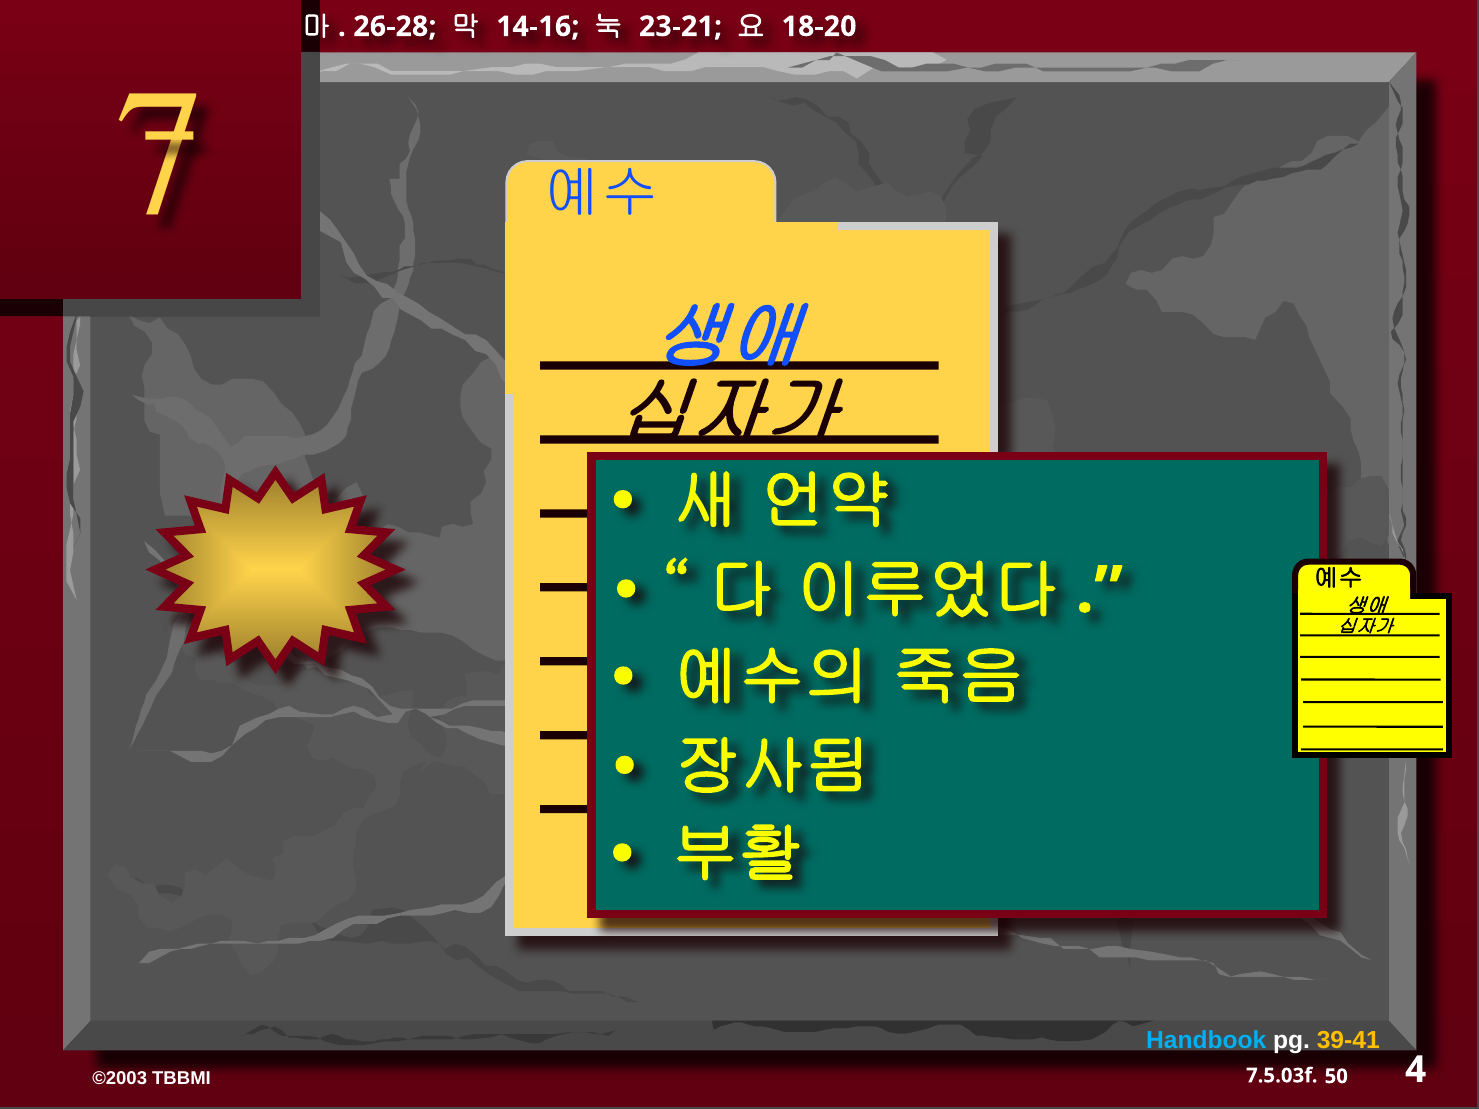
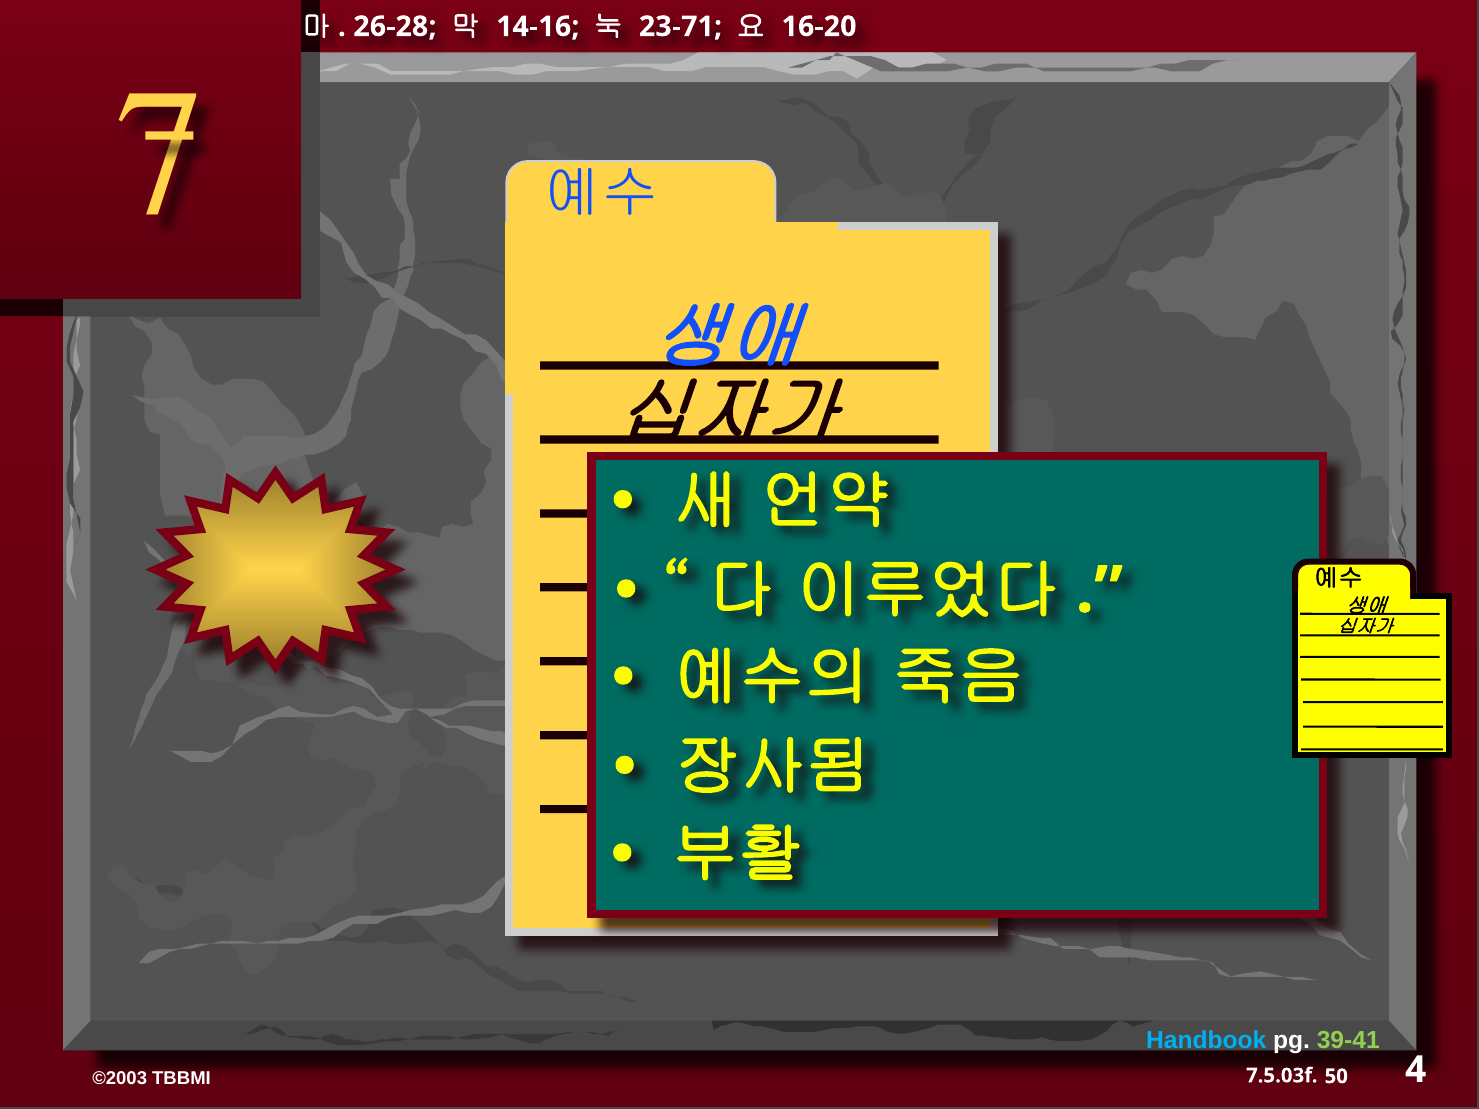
23-21: 23-21 -> 23-71 (681, 27)
18-20: 18-20 -> 16-20 (819, 27)
39-41 colour: yellow -> light green (1348, 1040)
